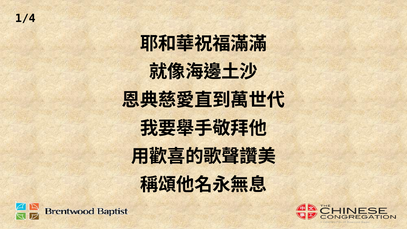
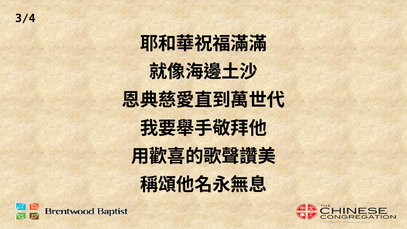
1/4: 1/4 -> 3/4 (25, 18)
